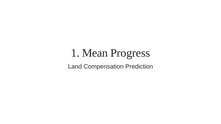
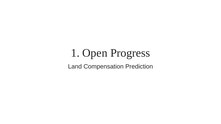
Mean: Mean -> Open (95, 53)
